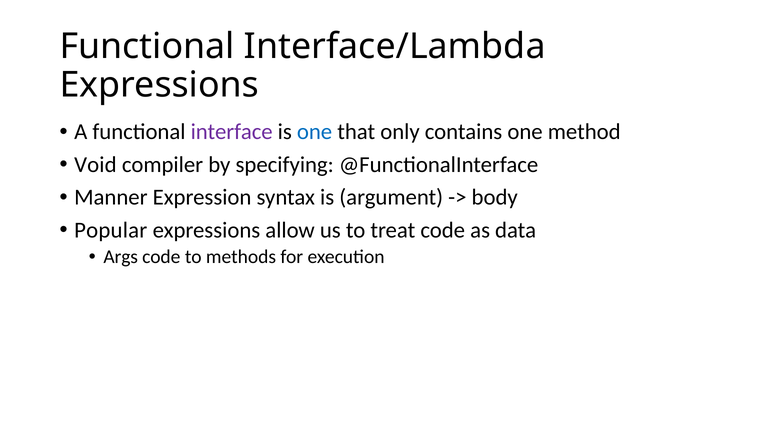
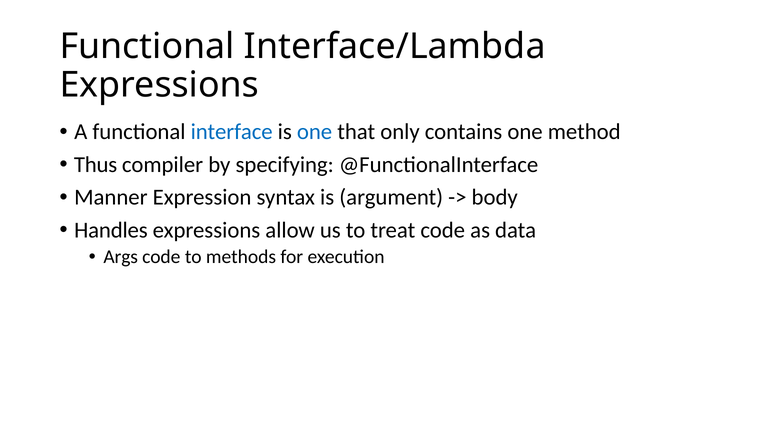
interface colour: purple -> blue (232, 132)
Void: Void -> Thus (96, 165)
Popular: Popular -> Handles (111, 230)
